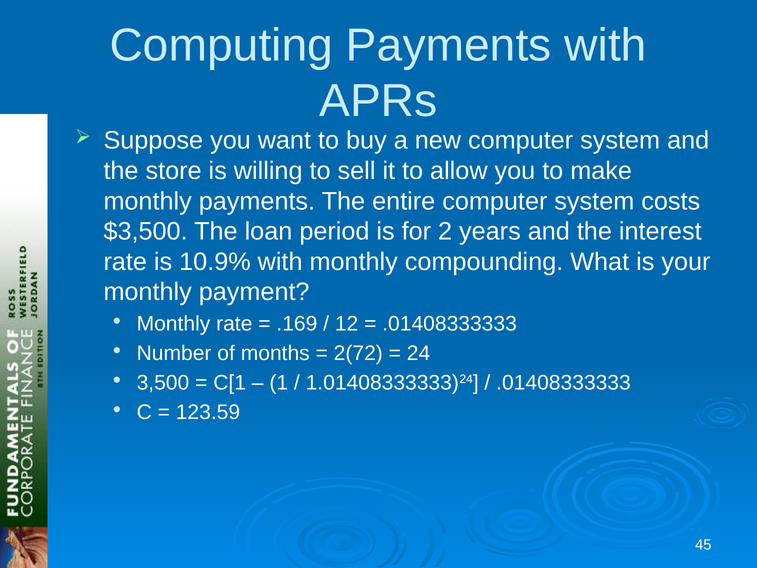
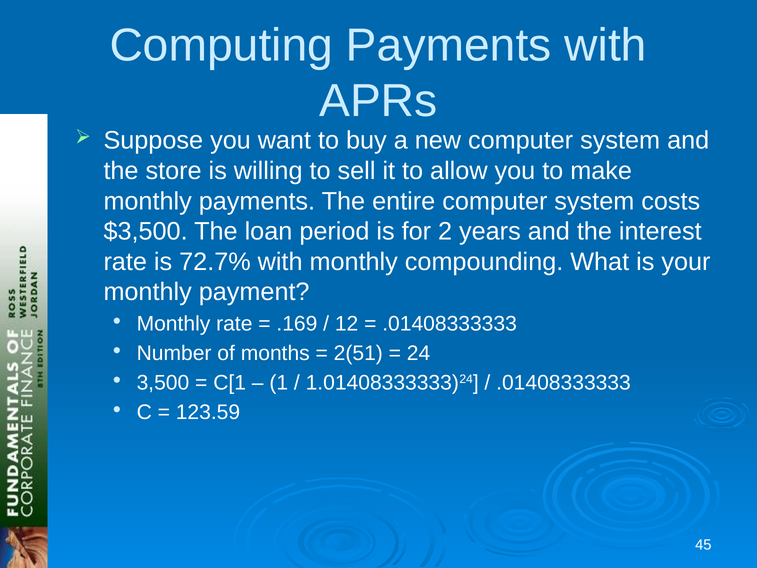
10.9%: 10.9% -> 72.7% (215, 262)
2(72: 2(72 -> 2(51 (358, 353)
